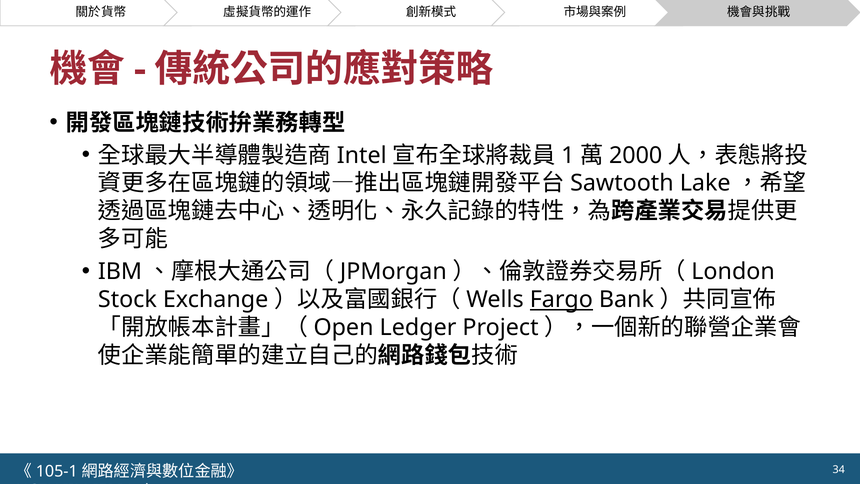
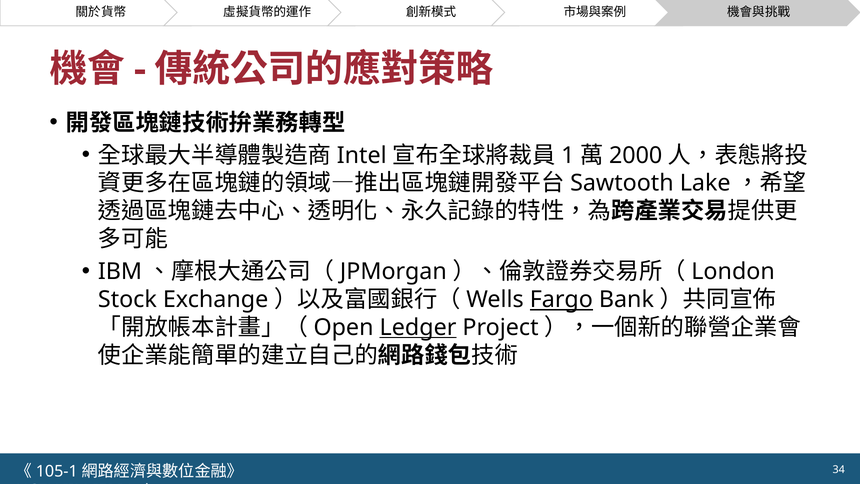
Ledger underline: none -> present (418, 327)
